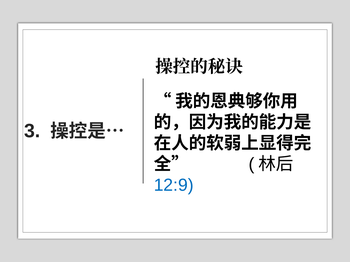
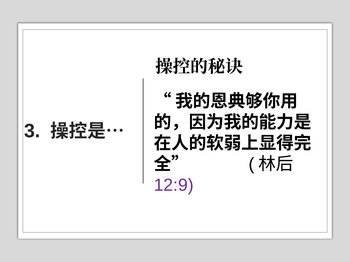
12:9 colour: blue -> purple (174, 186)
